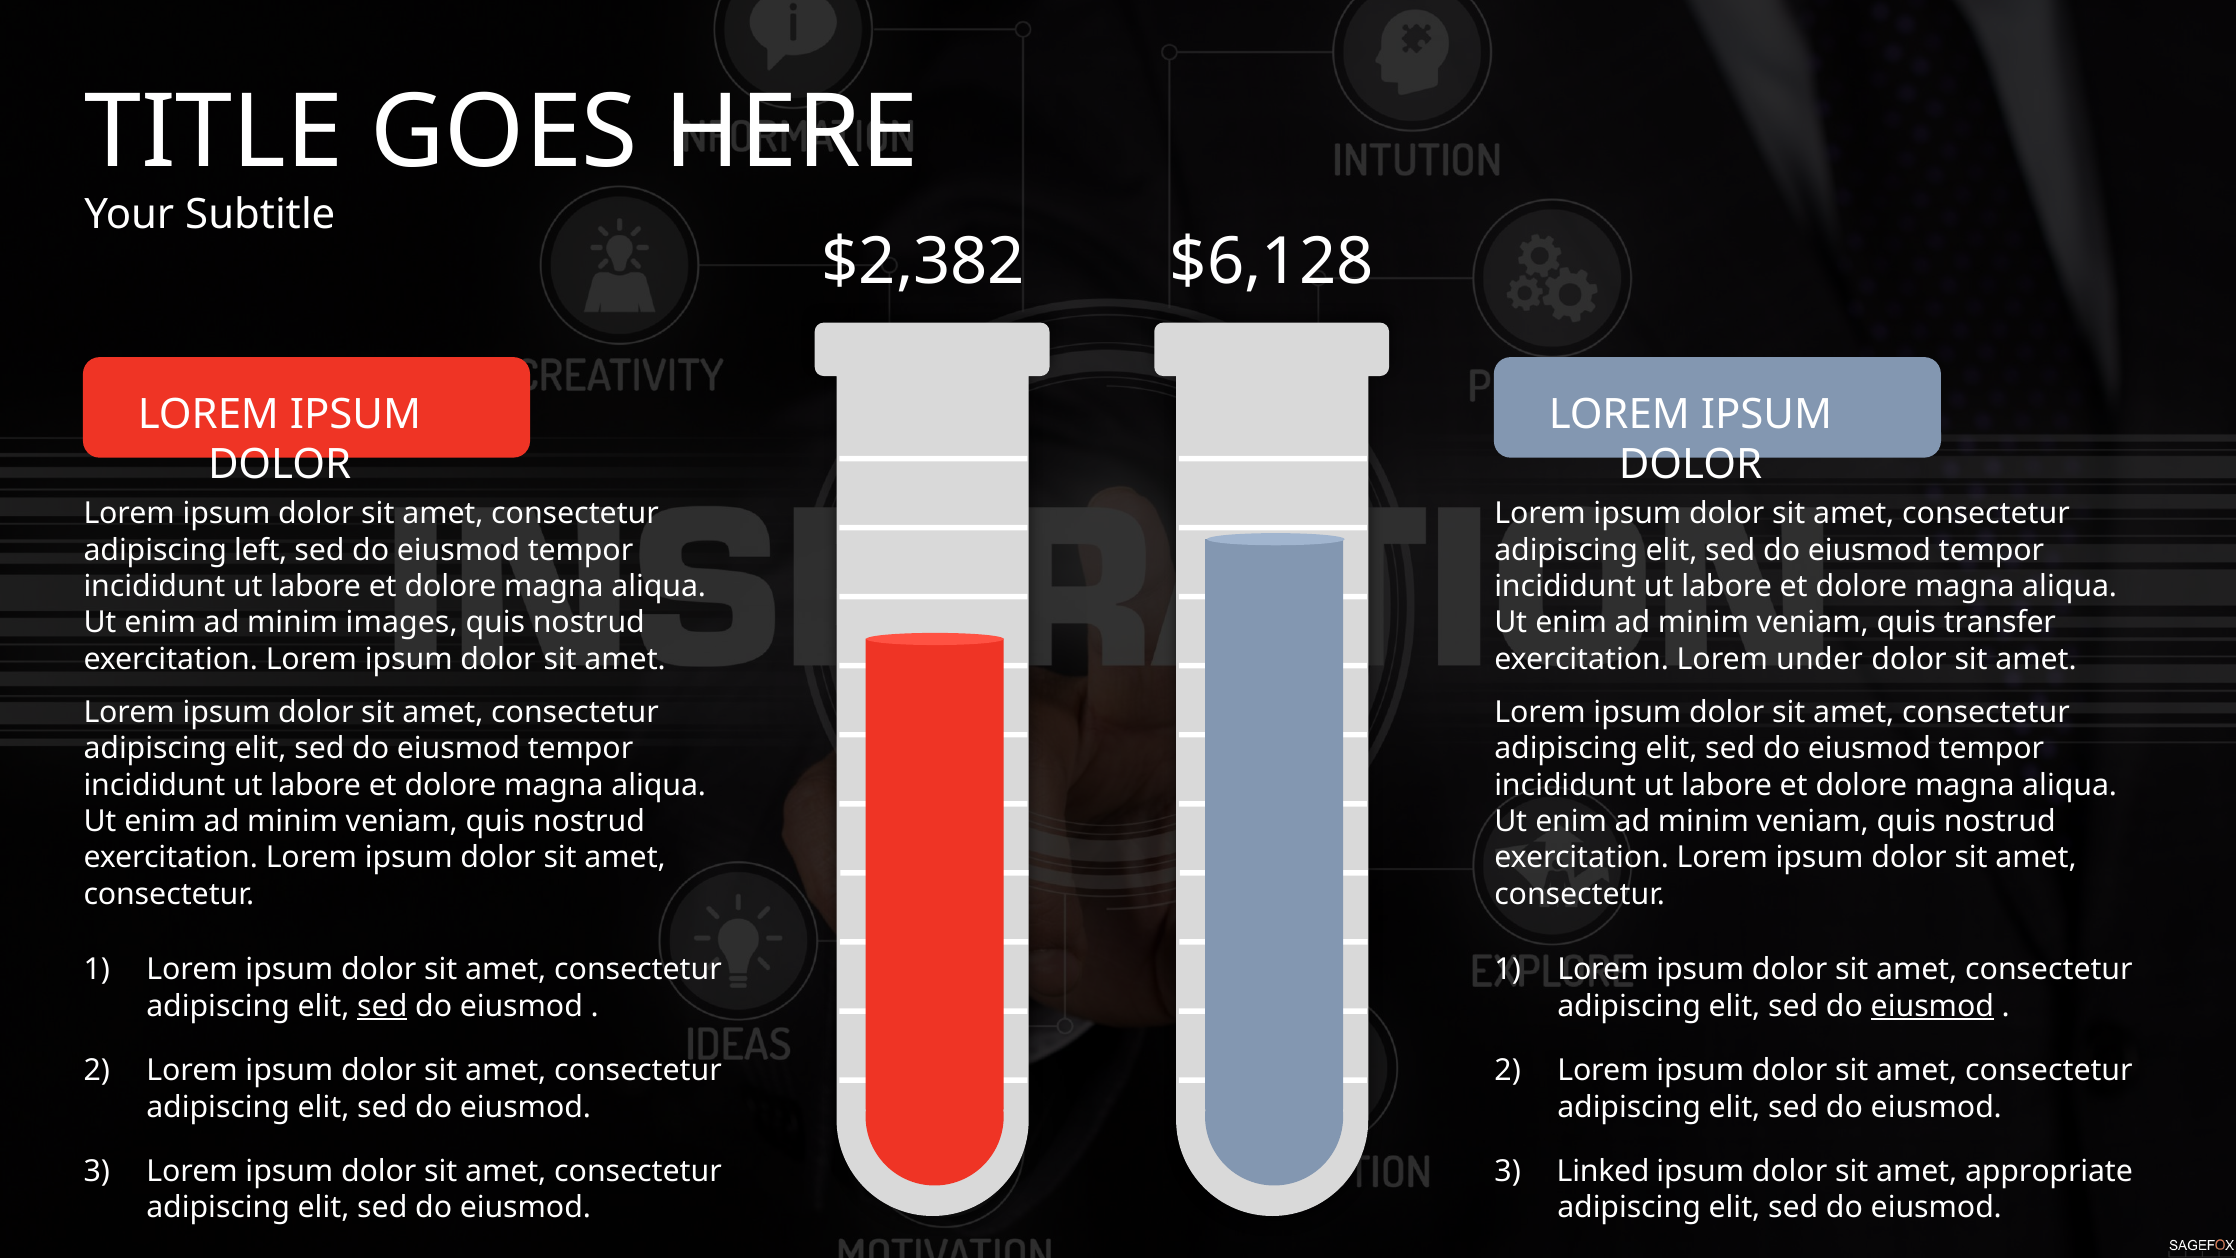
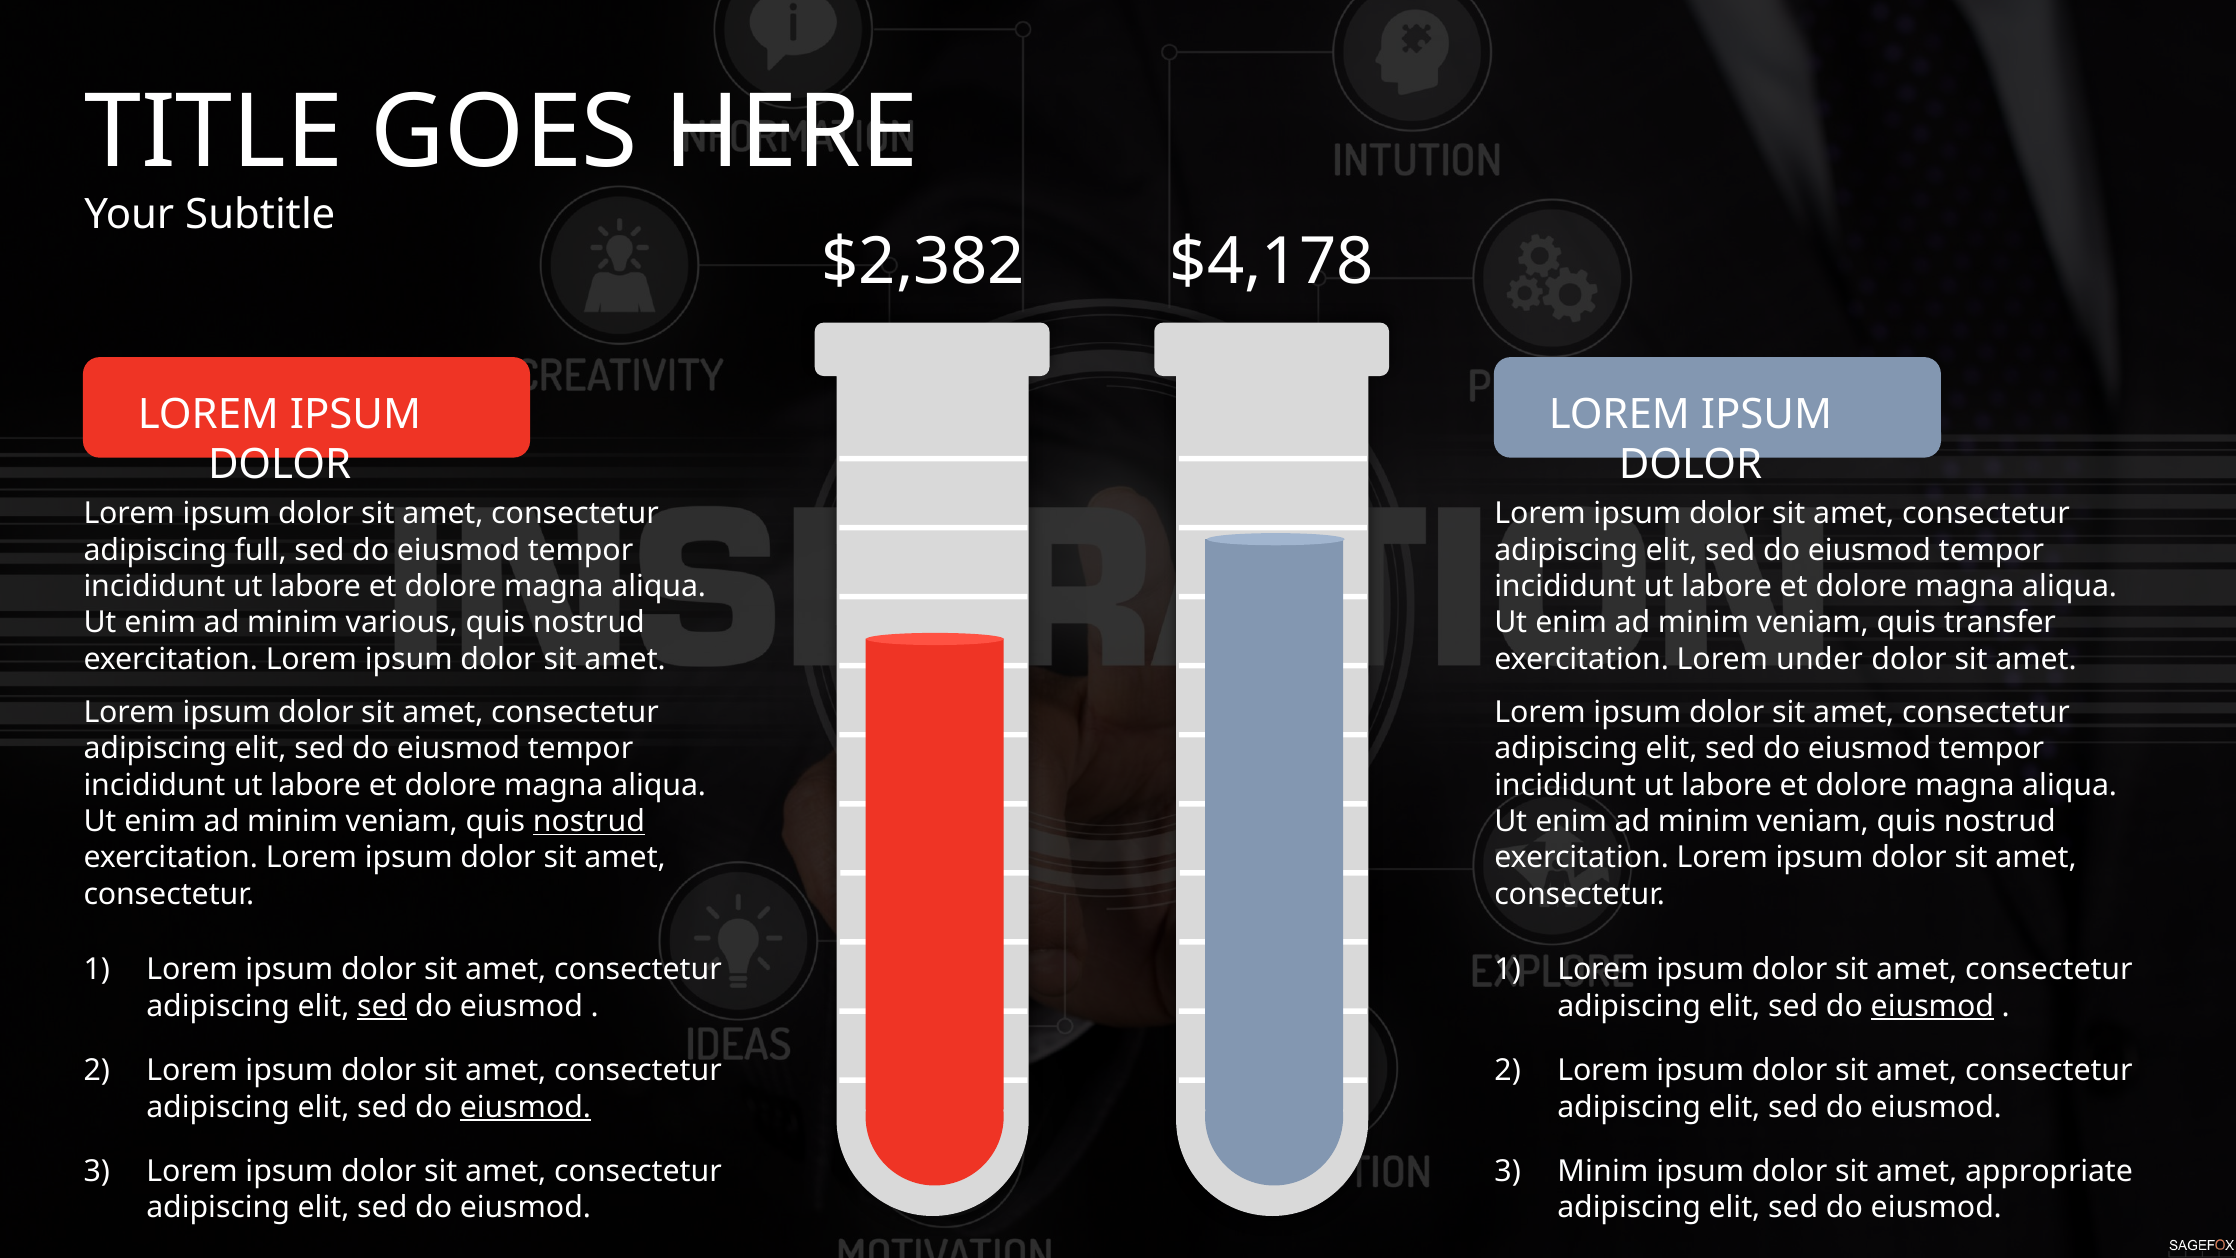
$6,128: $6,128 -> $4,178 (1272, 262)
left: left -> full (261, 550)
images: images -> various (402, 623)
nostrud underline: none -> present (589, 821)
eiusmod underline: none -> present (525, 1107)
Linked: Linked -> Minim (1603, 1171)
